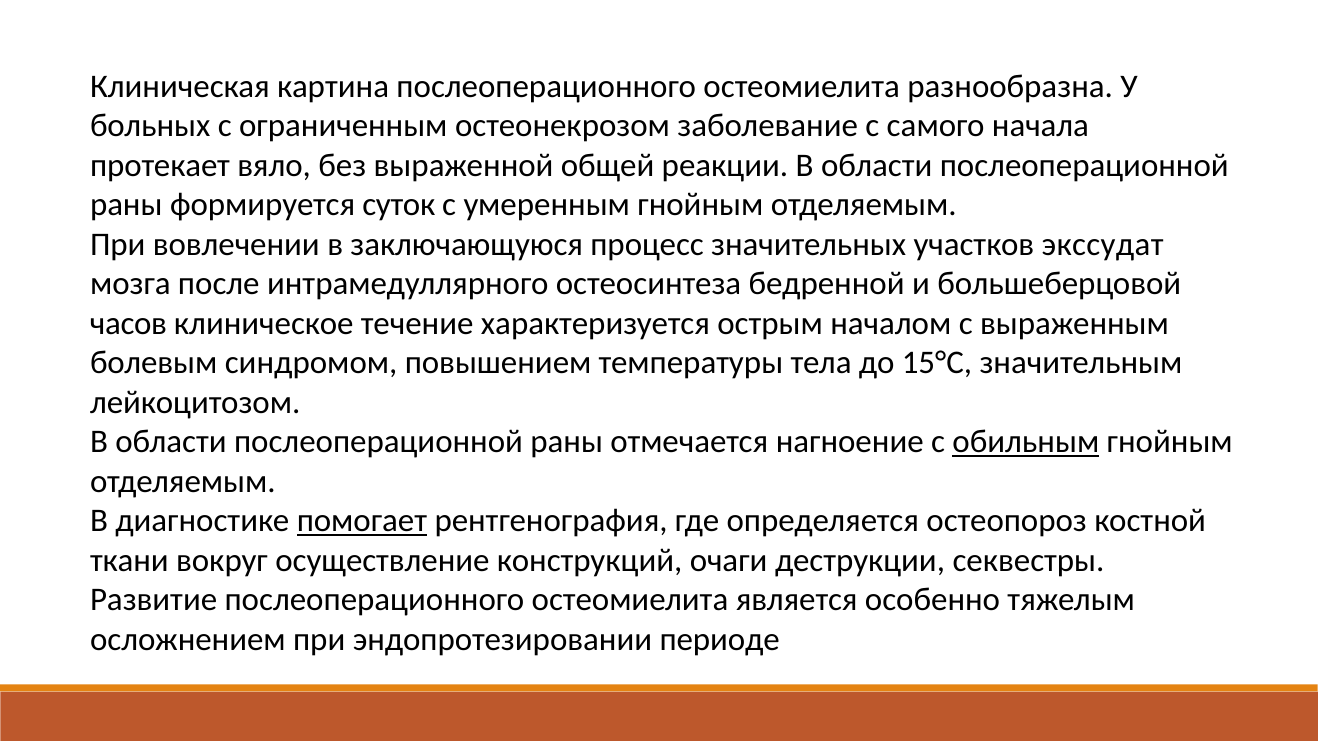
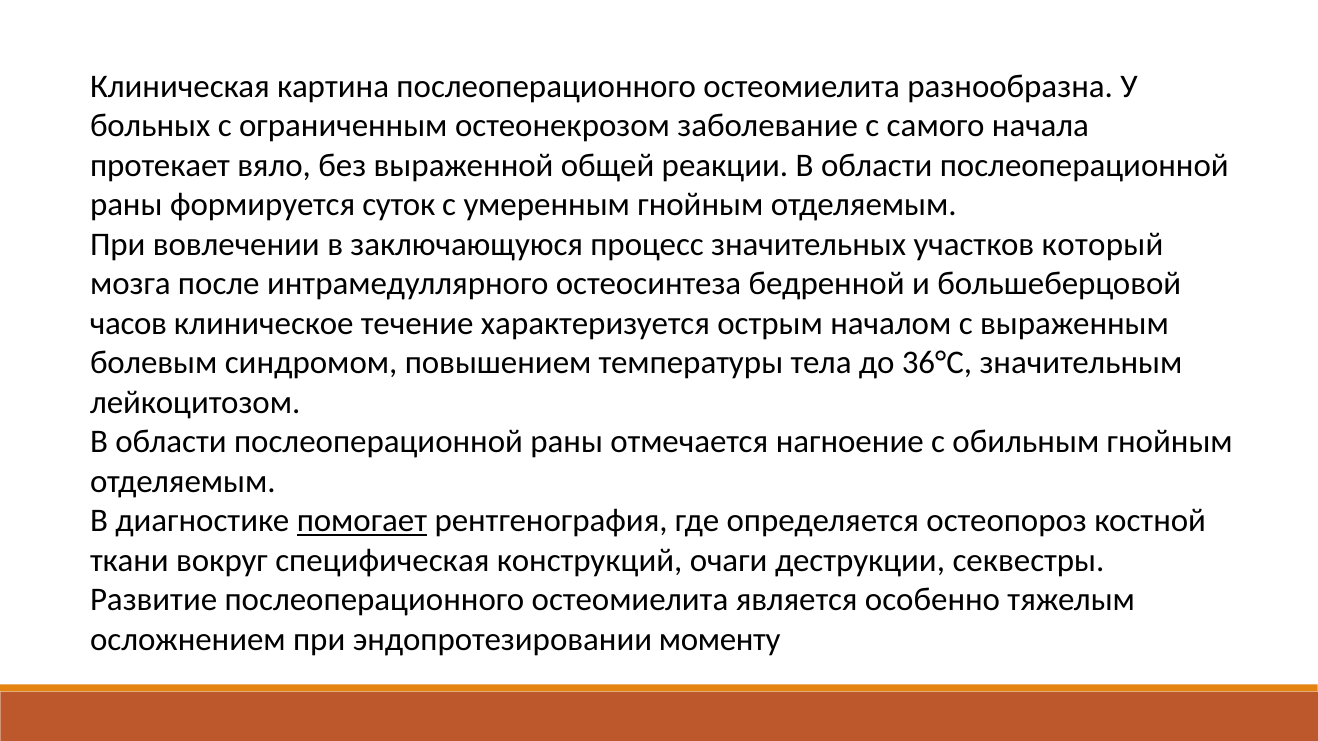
экссудат: экссудат -> который (1103, 244)
15°С: 15°С -> 36°С (937, 363)
обильным underline: present -> none (1026, 442)
осуществление: осуществление -> специфическая (382, 561)
периоде: периоде -> моменту (720, 640)
